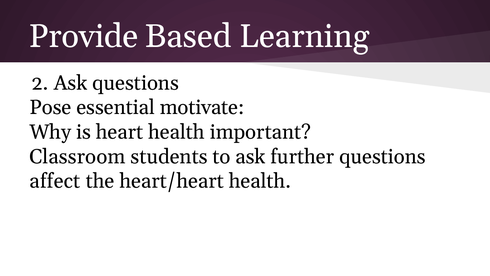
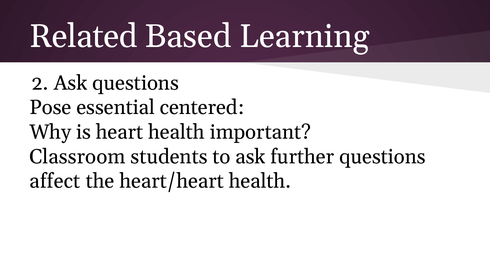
Provide: Provide -> Related (84, 36)
motivate: motivate -> centered (202, 107)
